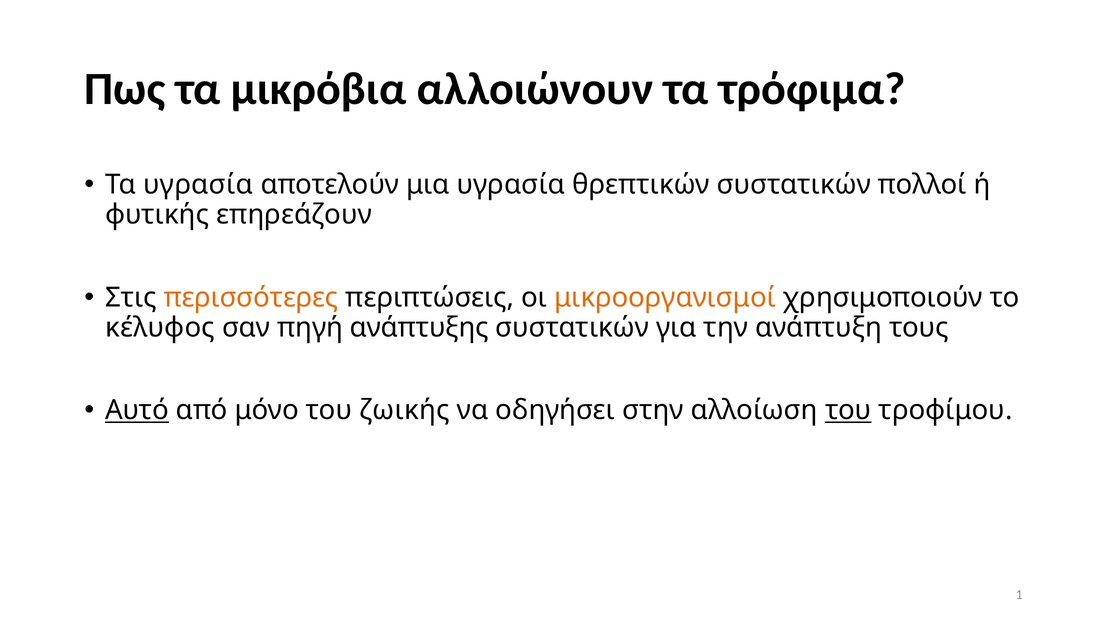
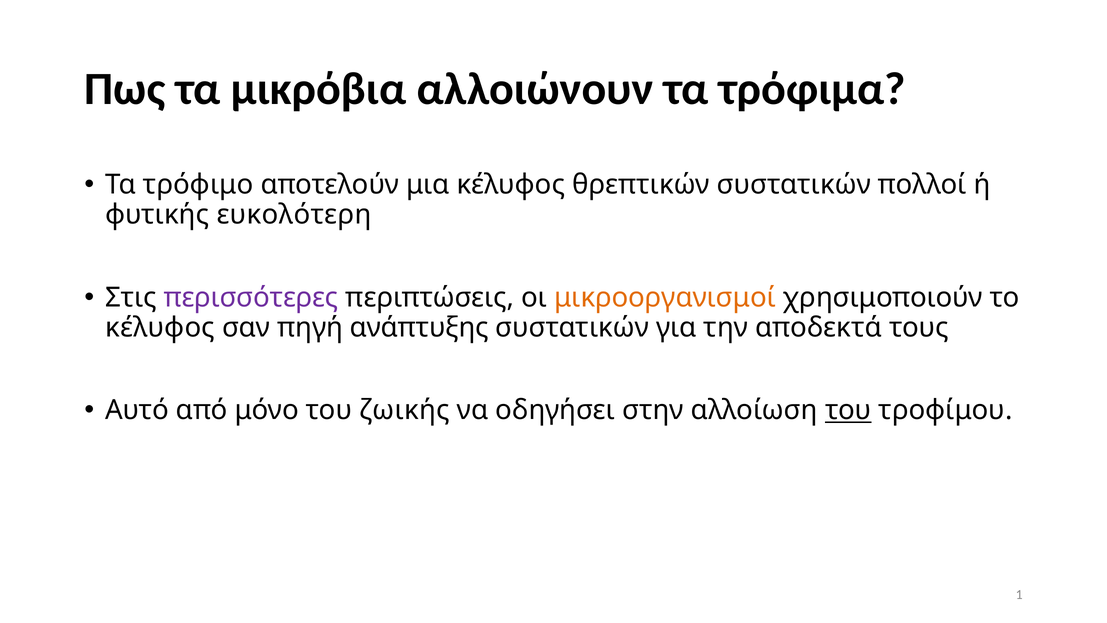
Τα υγρασία: υγρασία -> τρόφιμο (198, 185)
μια υγρασία: υγρασία -> κέλυφος (511, 185)
επηρεάζουν: επηρεάζουν -> ευκολότερη (294, 215)
περισσότερες colour: orange -> purple (251, 297)
ανάπτυξη: ανάπτυξη -> αποδεκτά (818, 327)
Αυτό underline: present -> none (137, 410)
